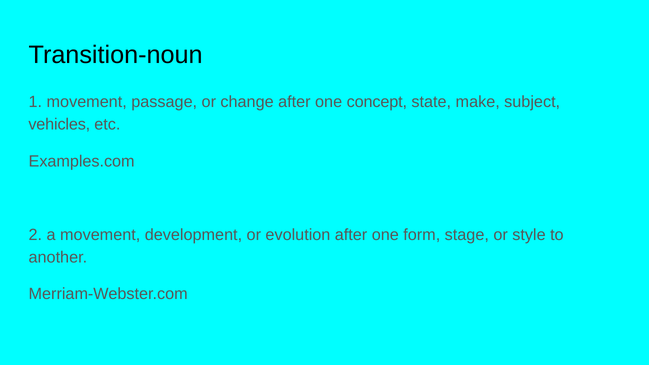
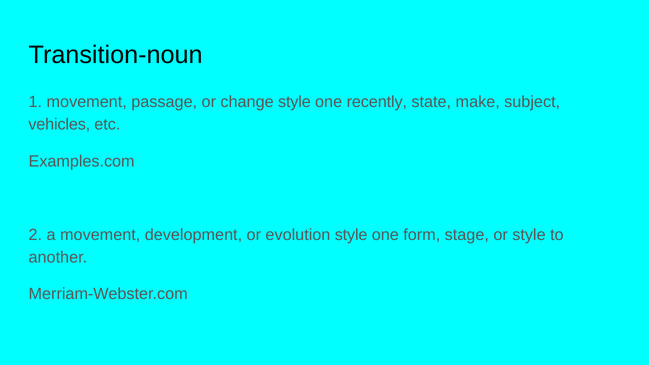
change after: after -> style (294, 102)
concept: concept -> recently (377, 102)
evolution after: after -> style (351, 235)
